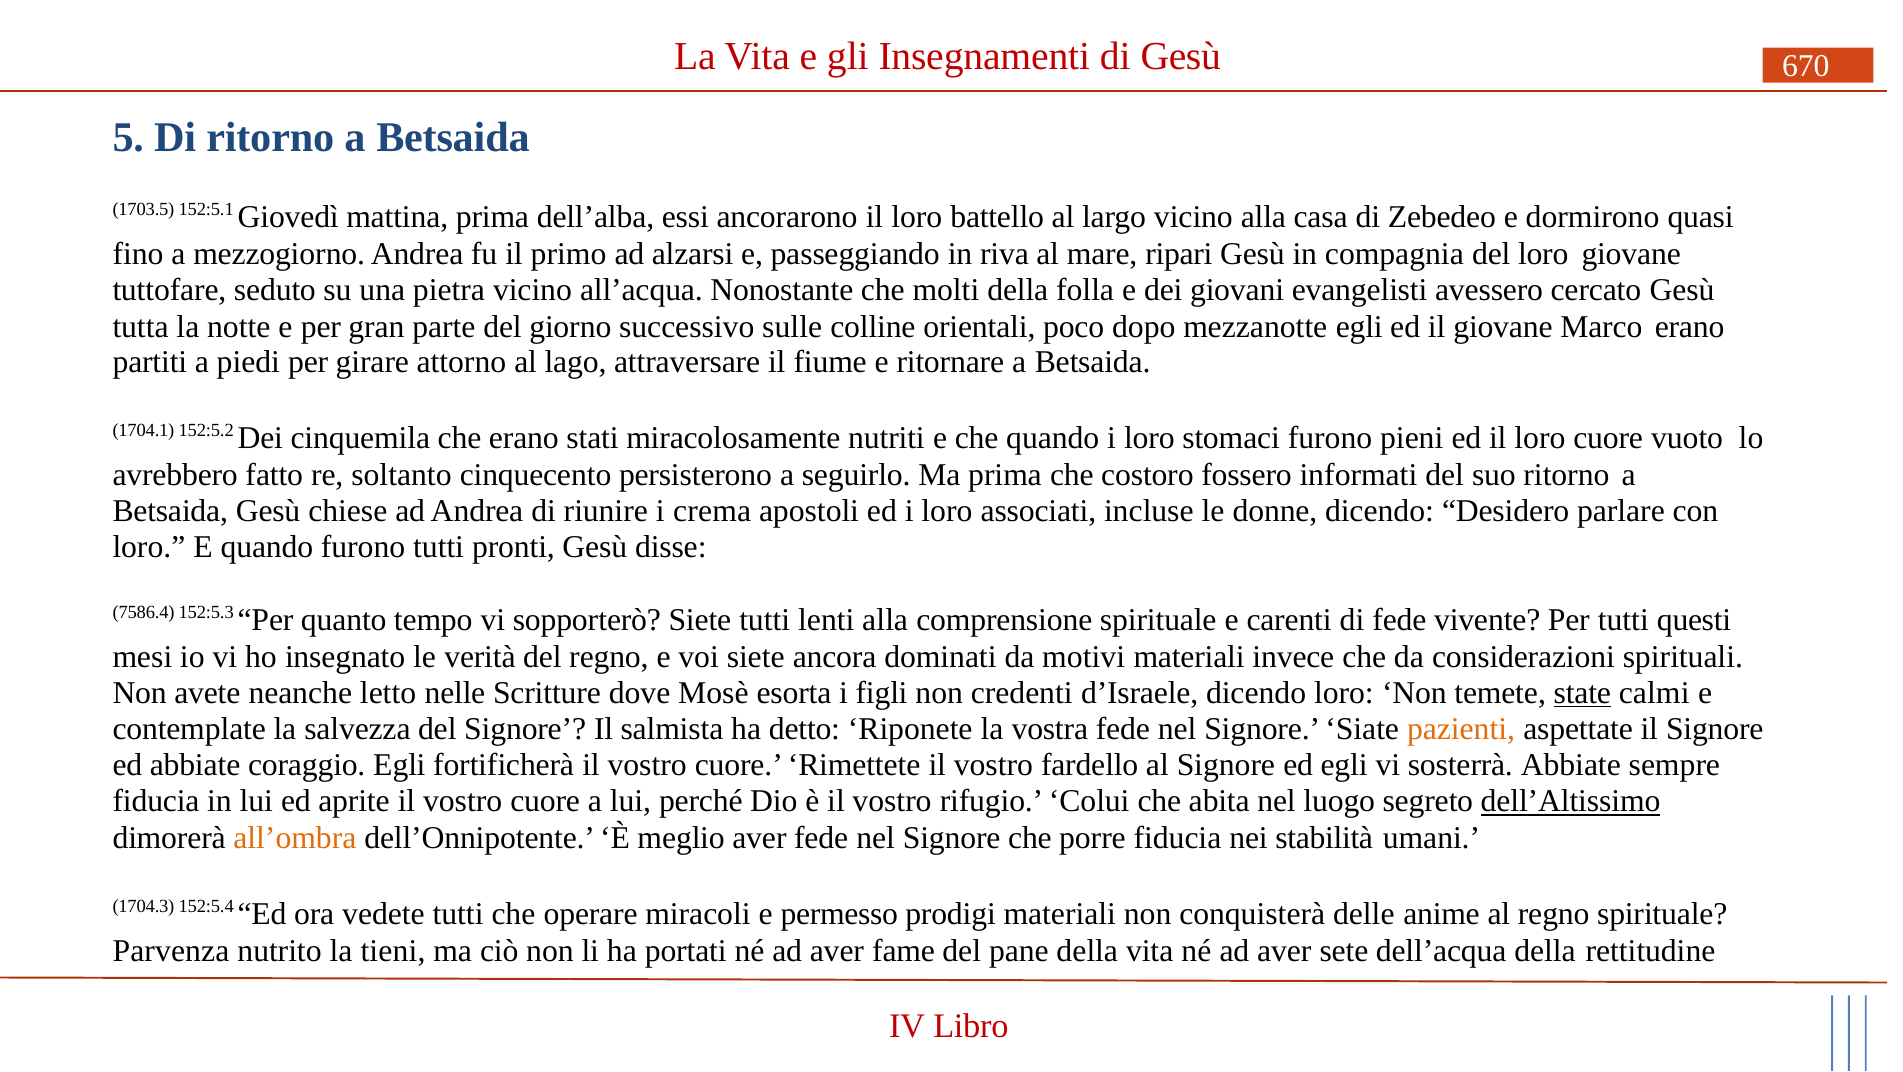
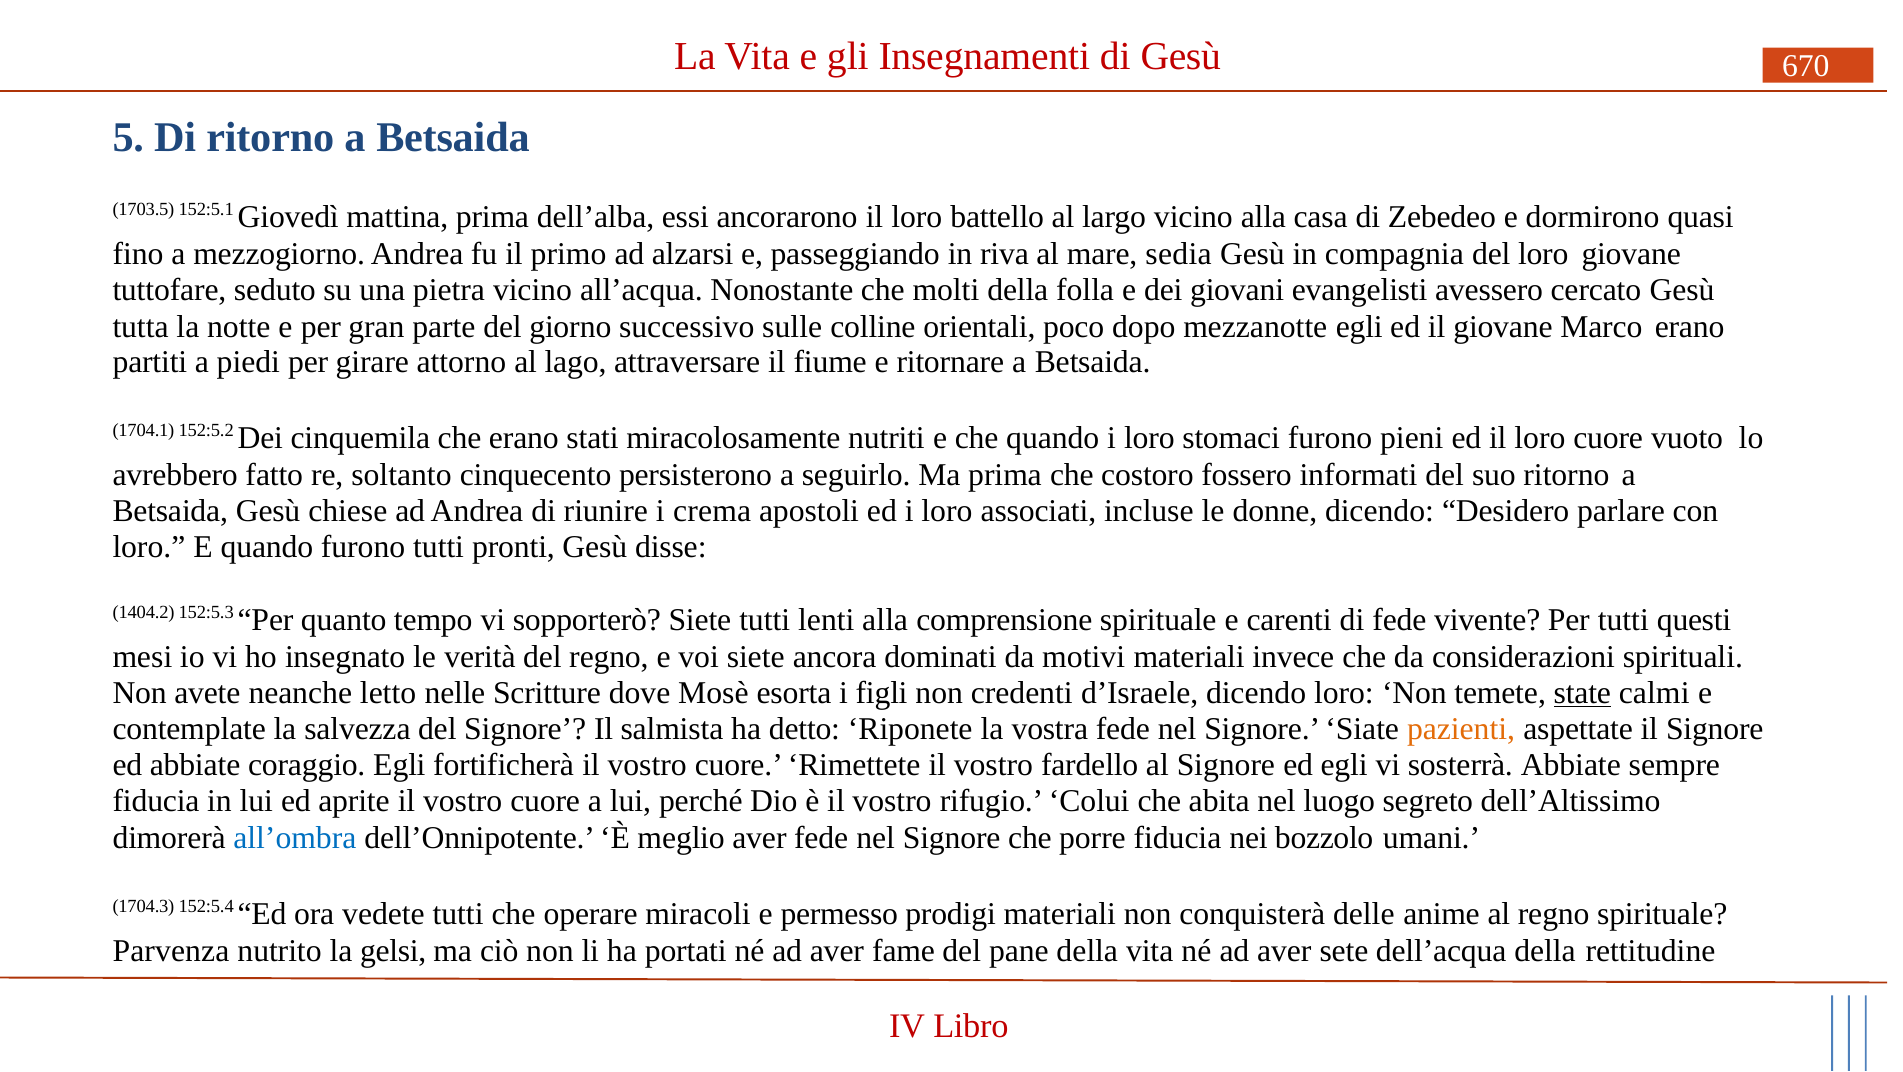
ripari: ripari -> sedia (1179, 254)
7586.4: 7586.4 -> 1404.2 (144, 613)
dell’Altissimo underline: present -> none (1571, 801)
all’ombra colour: orange -> blue (295, 837)
stabilità: stabilità -> bozzolo (1324, 837)
tieni: tieni -> gelsi (393, 951)
